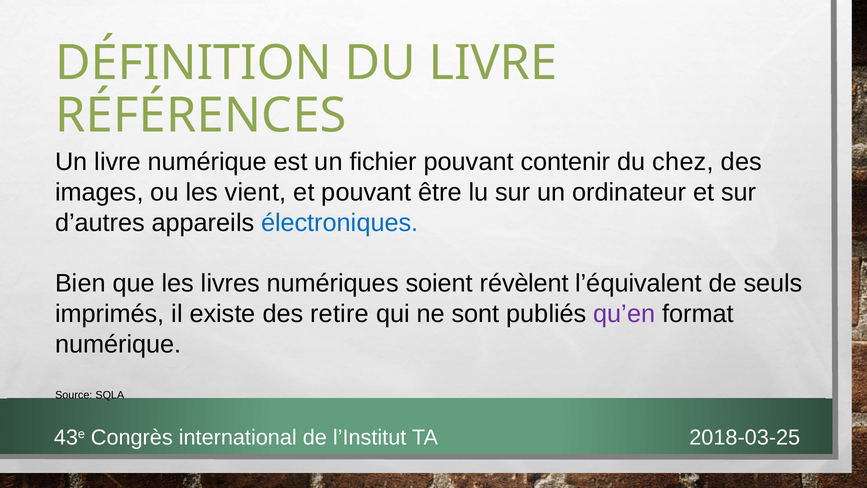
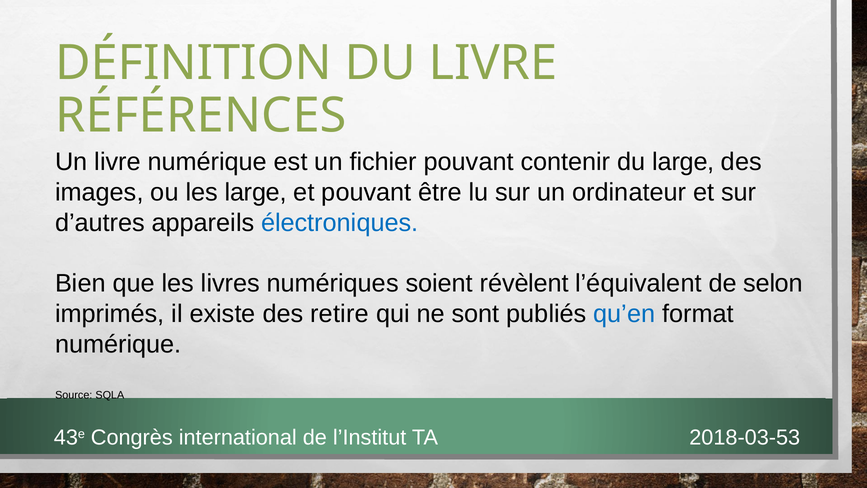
du chez: chez -> large (683, 162)
les vient: vient -> large (256, 192)
seuls: seuls -> selon (773, 283)
qu’en colour: purple -> blue (624, 314)
2018-03-25: 2018-03-25 -> 2018-03-53 (745, 437)
